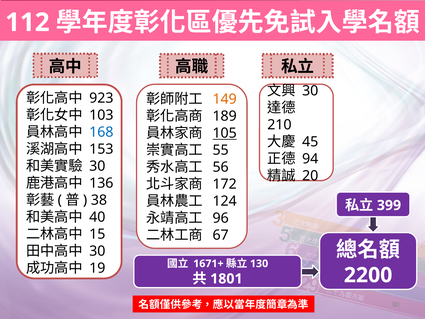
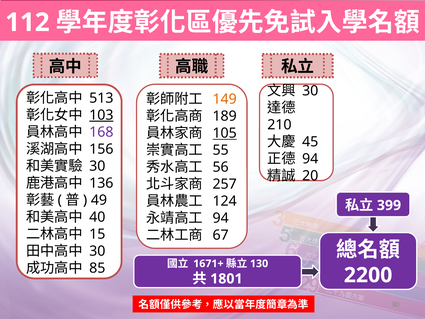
923: 923 -> 513 (101, 98)
103 underline: none -> present (101, 115)
168 colour: blue -> purple (101, 132)
153: 153 -> 156 (101, 149)
172: 172 -> 257 (225, 184)
38: 38 -> 49 (99, 200)
96: 96 -> 94 (221, 218)
19: 19 -> 85 (97, 268)
